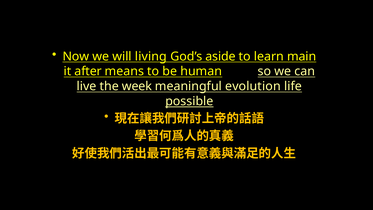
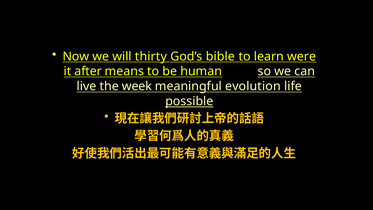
living: living -> thirty (151, 56)
aside: aside -> bible (220, 56)
main: main -> were (302, 56)
